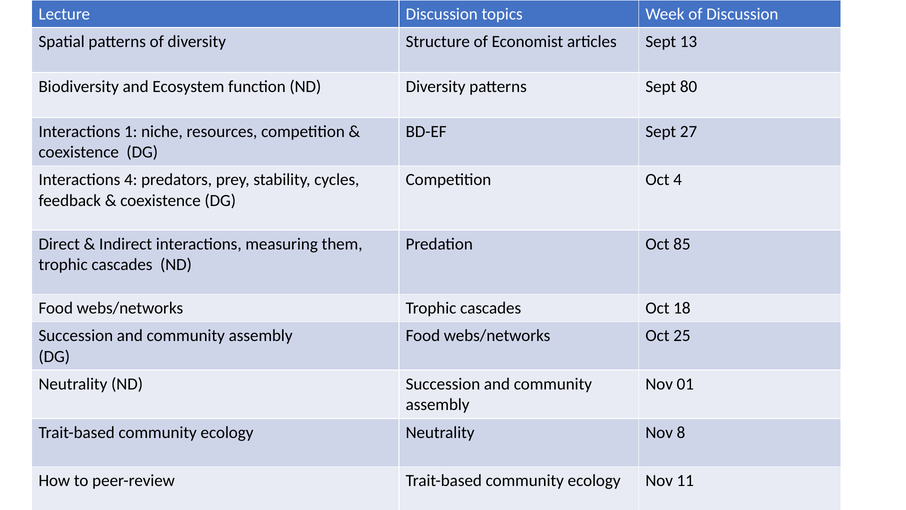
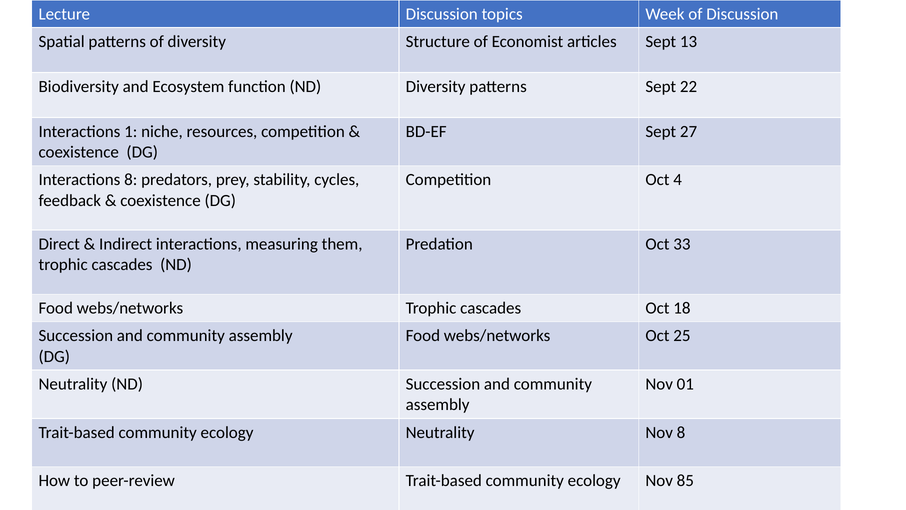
80: 80 -> 22 (689, 86)
Interactions 4: 4 -> 8 (131, 180)
85: 85 -> 33 (682, 244)
11: 11 -> 85 (685, 480)
